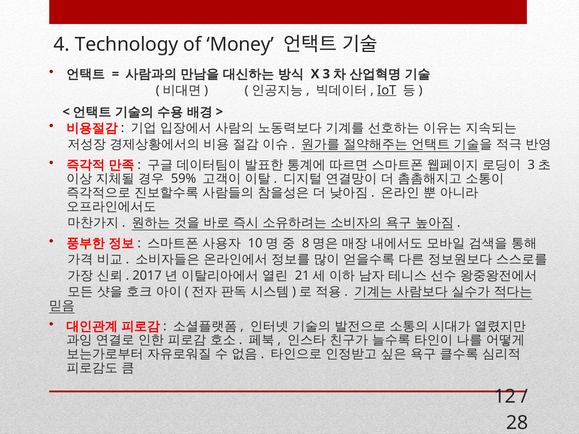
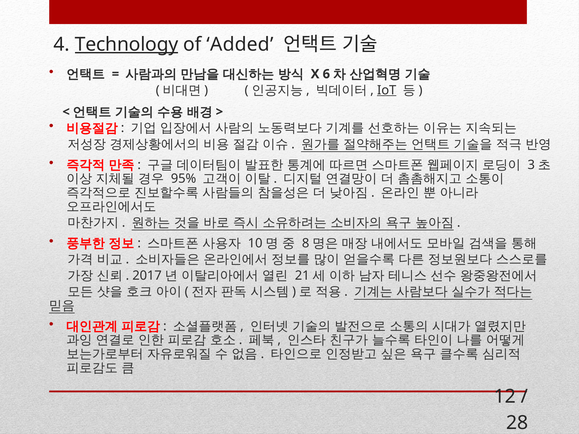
Technology underline: none -> present (127, 44)
Money: Money -> Added (240, 44)
3: 3 -> 6 (326, 74)
59%: 59% -> 95% (184, 179)
